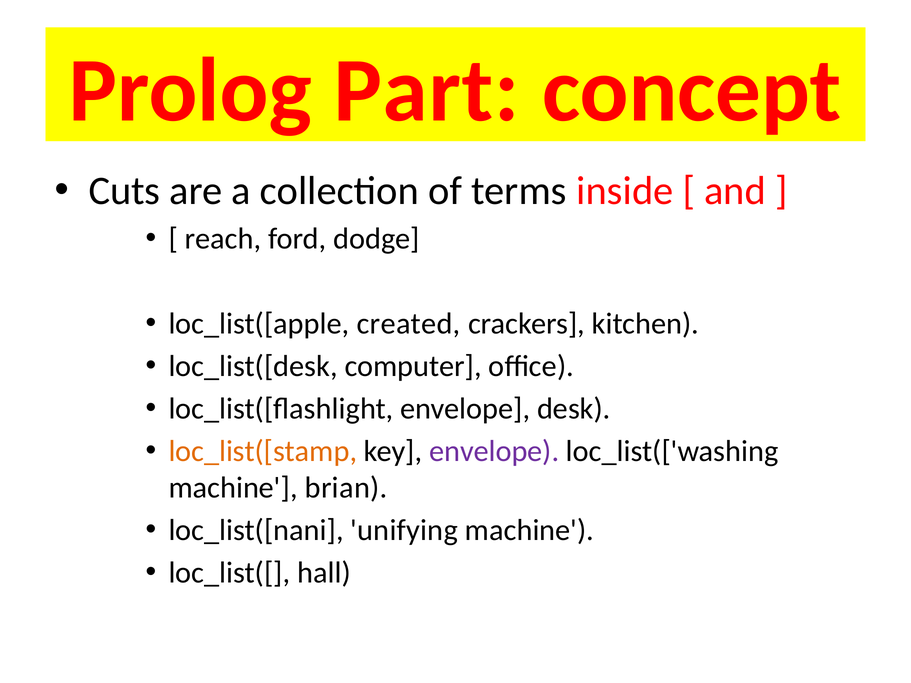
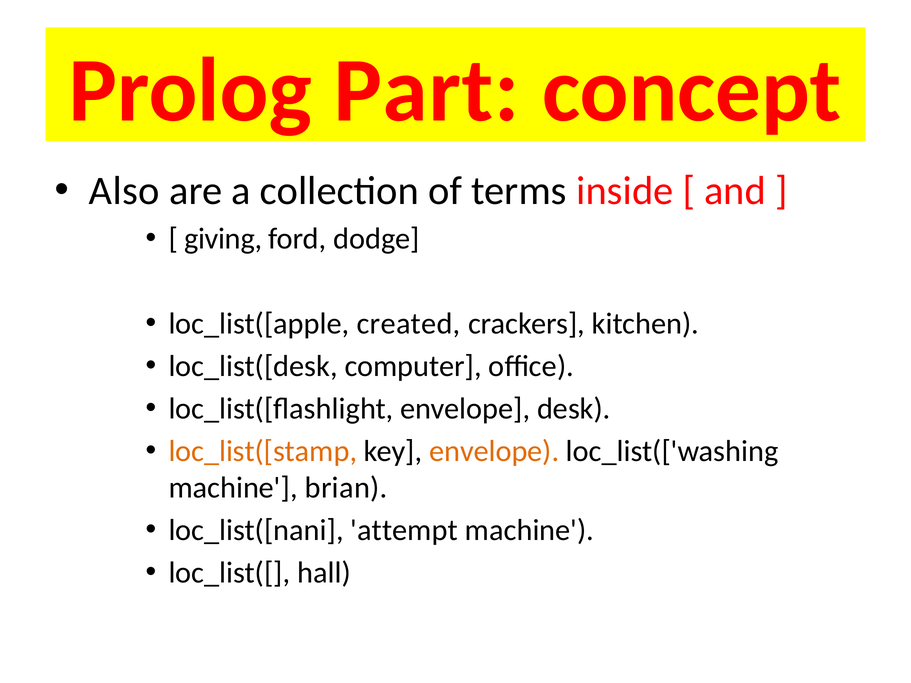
Cuts: Cuts -> Also (124, 191)
reach: reach -> giving (223, 239)
envelope colour: purple -> orange (494, 452)
unifying: unifying -> attempt (404, 530)
